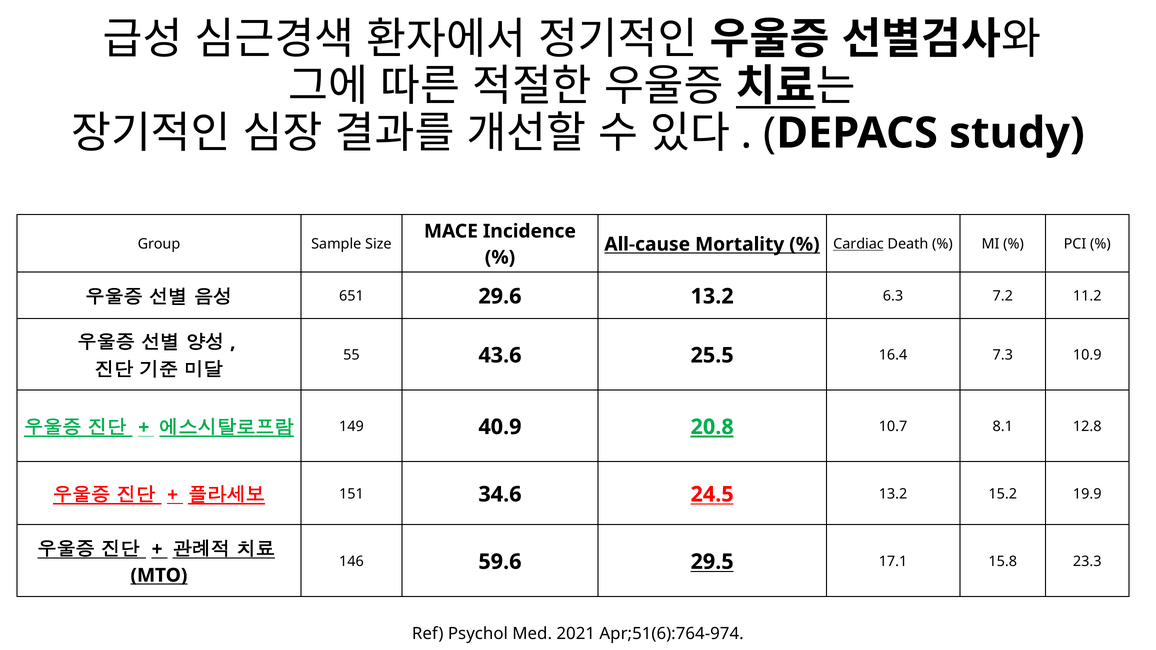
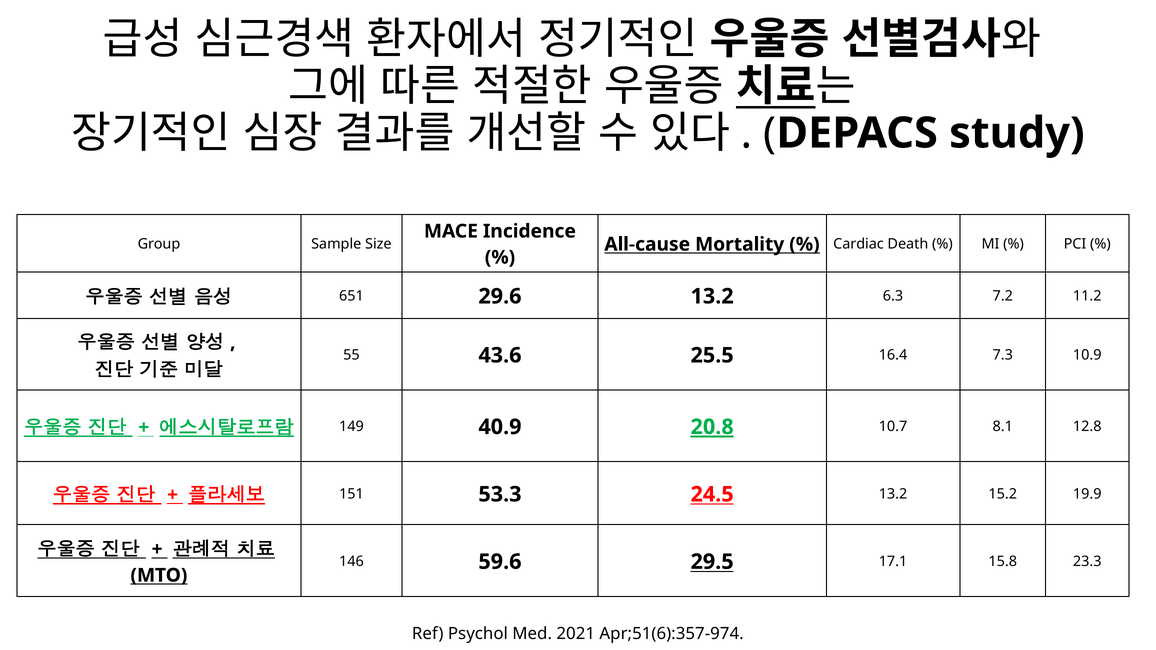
Cardiac underline: present -> none (859, 244)
34.6: 34.6 -> 53.3 (500, 495)
Apr;51(6):764-974: Apr;51(6):764-974 -> Apr;51(6):357-974 (672, 634)
